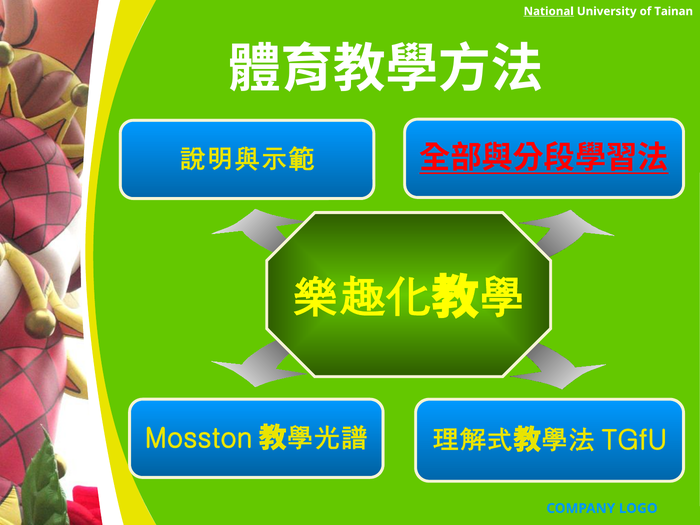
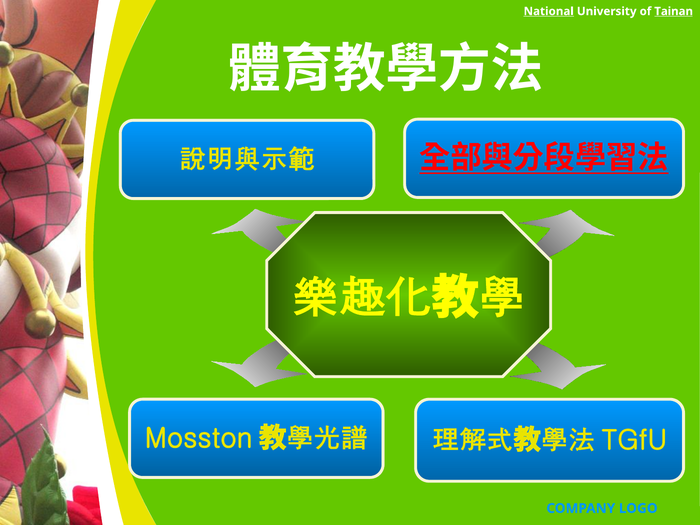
Tainan underline: none -> present (674, 11)
